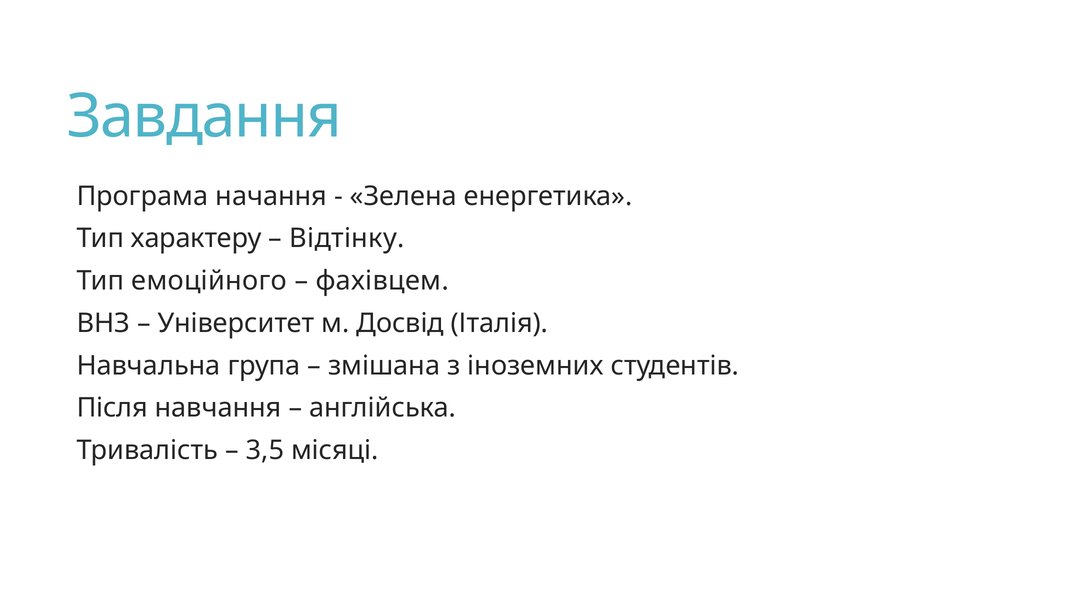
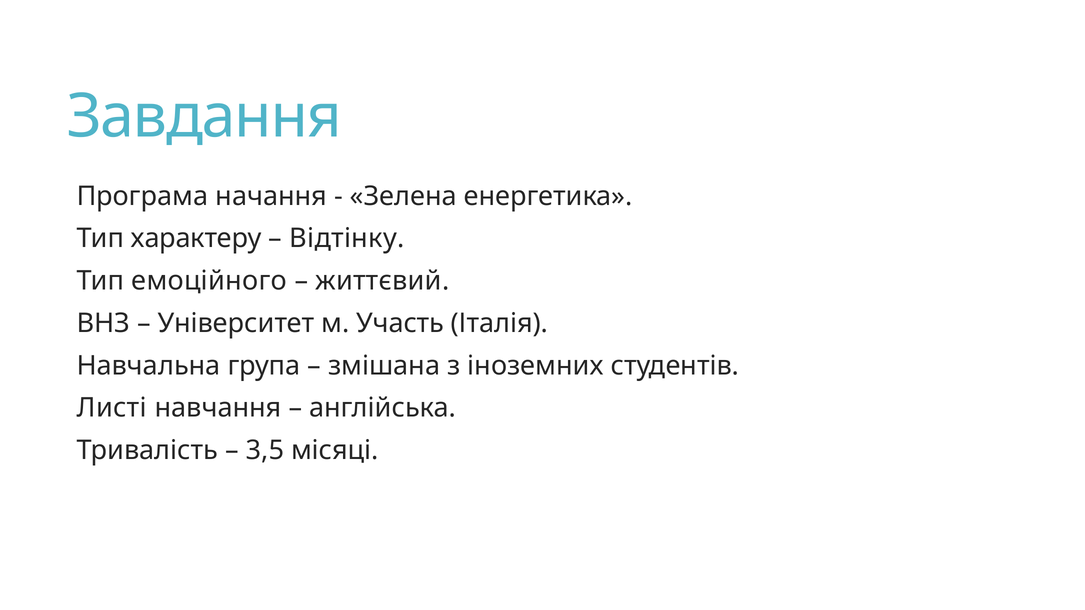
фахівцем: фахівцем -> життєвий (382, 281)
Досвід: Досвід -> Участь (400, 323)
Після: Після -> Листі (112, 408)
